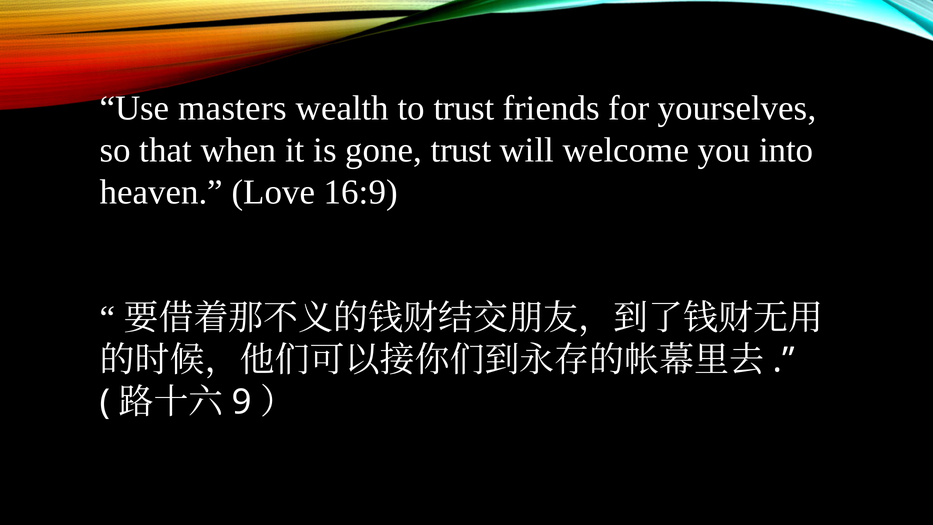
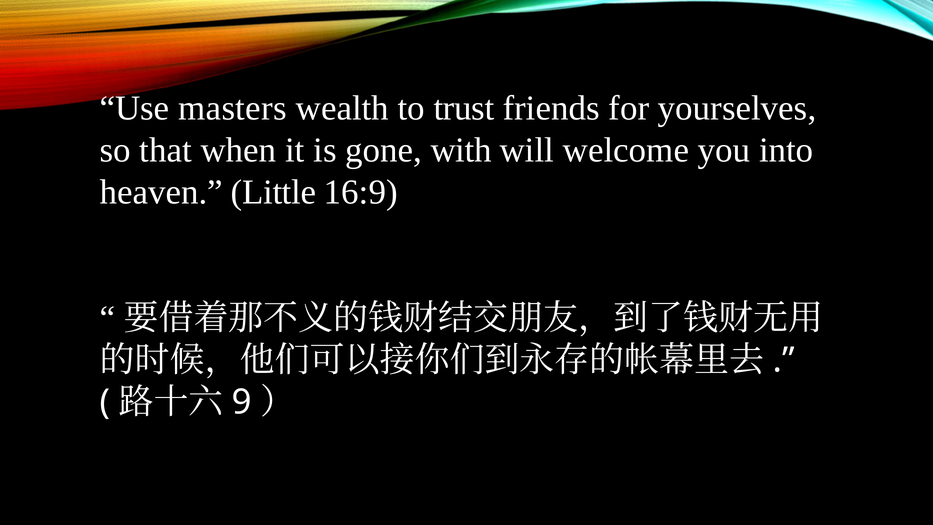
gone trust: trust -> with (461, 150)
Love: Love -> Little (274, 192)
